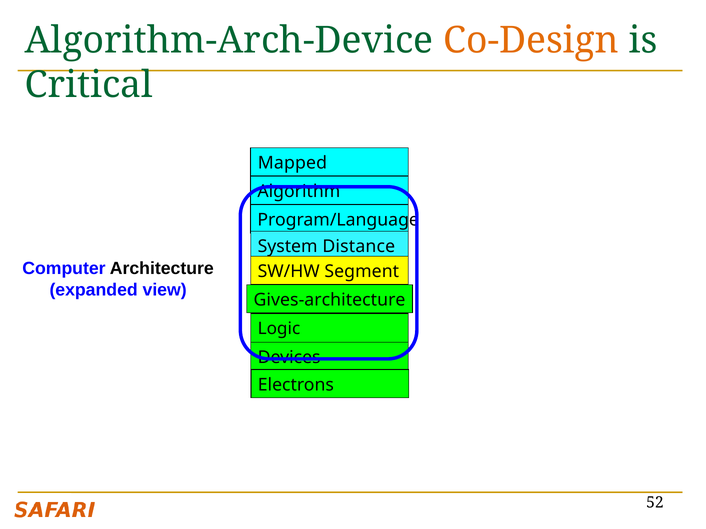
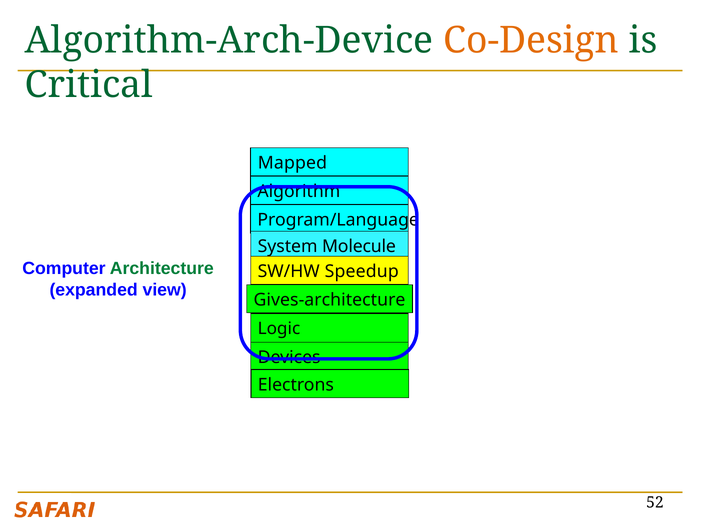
Distance: Distance -> Molecule (359, 247)
Architecture colour: black -> green (162, 269)
Segment: Segment -> Speedup (362, 272)
